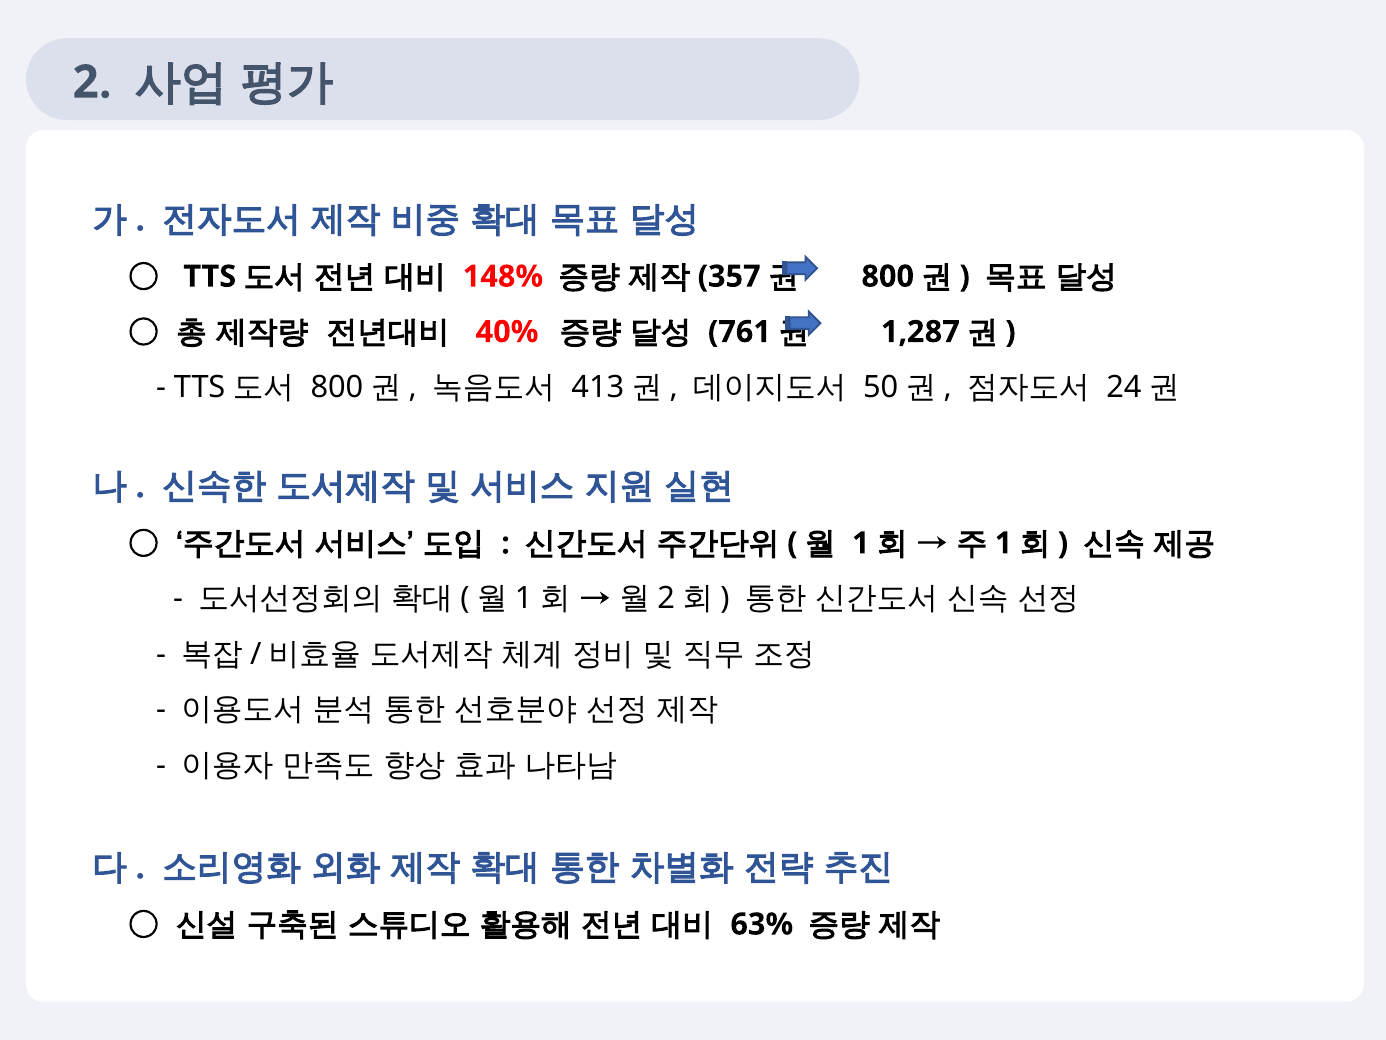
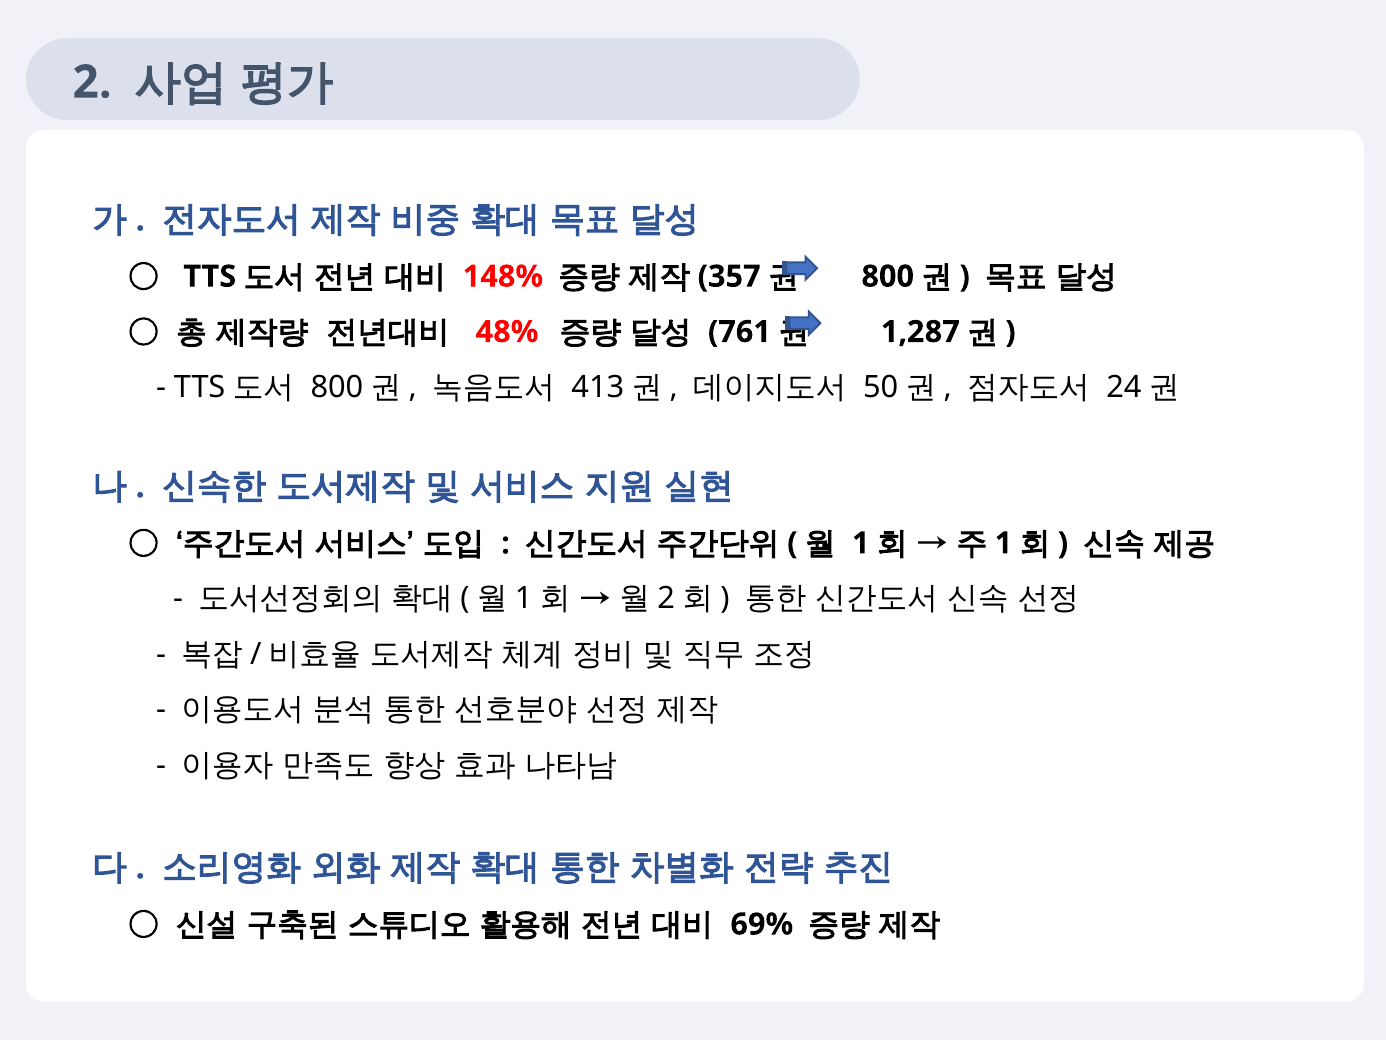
40%: 40% -> 48% (507, 332)
63%: 63% -> 69% (762, 924)
